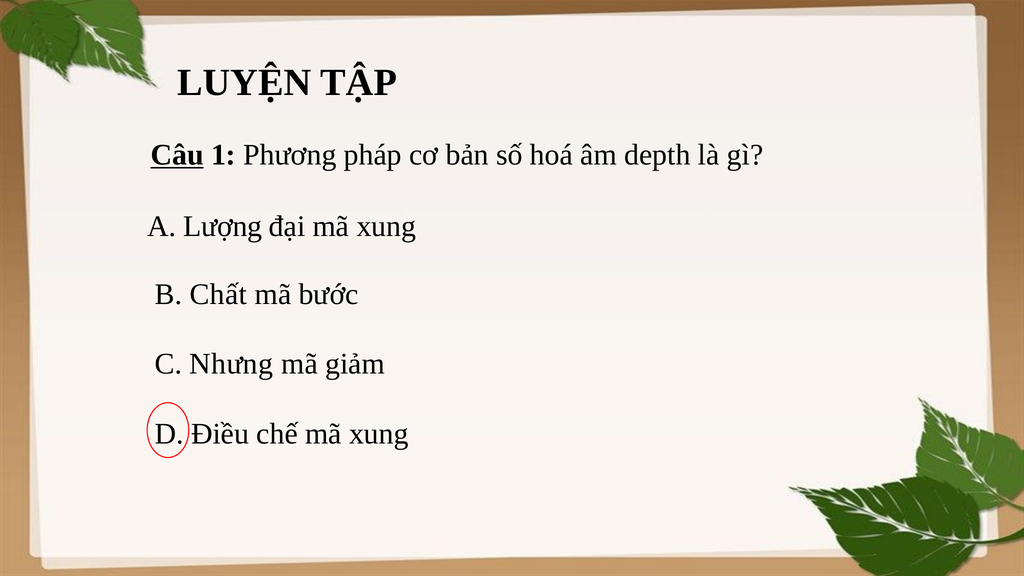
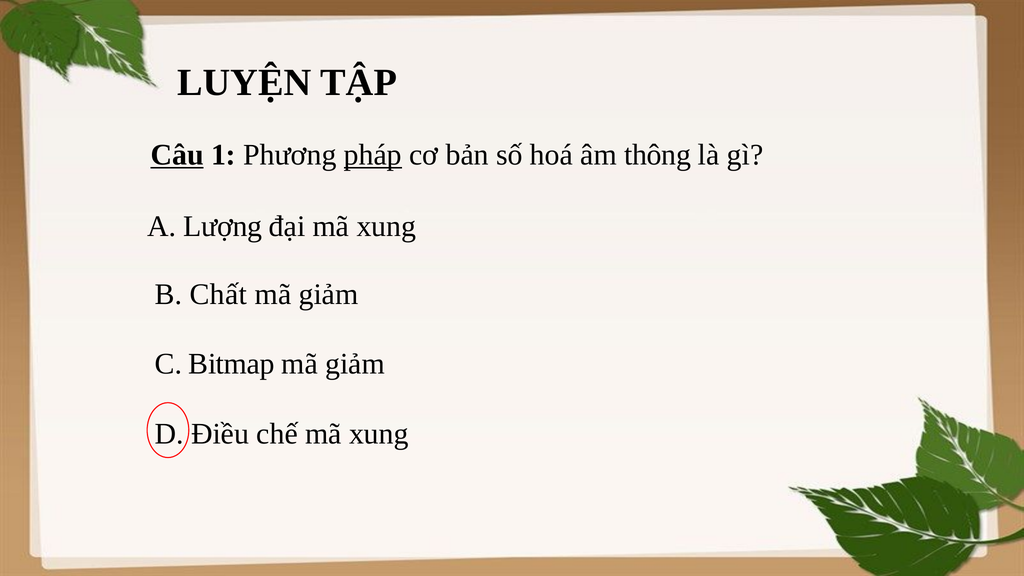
pháp underline: none -> present (373, 155)
depth: depth -> thông (658, 155)
bước: bước -> giảm (328, 294)
Nhưng: Nhưng -> Bitmap (232, 364)
